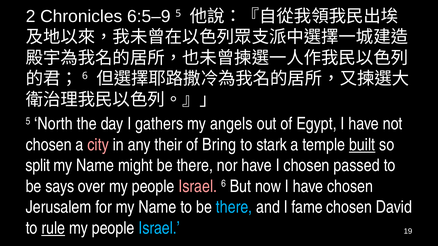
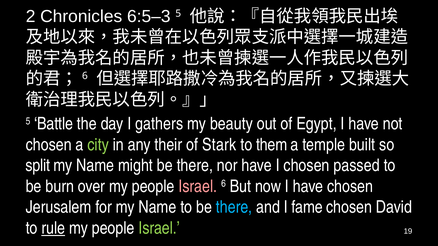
6:5–9: 6:5–9 -> 6:5–3 (149, 16)
North: North -> Battle (54, 124)
angels: angels -> beauty (231, 124)
city colour: pink -> light green (98, 145)
Bring: Bring -> Stark (219, 145)
stark: stark -> them (272, 145)
built underline: present -> none (362, 145)
says: says -> burn (60, 187)
Israel colour: light blue -> light green (159, 228)
